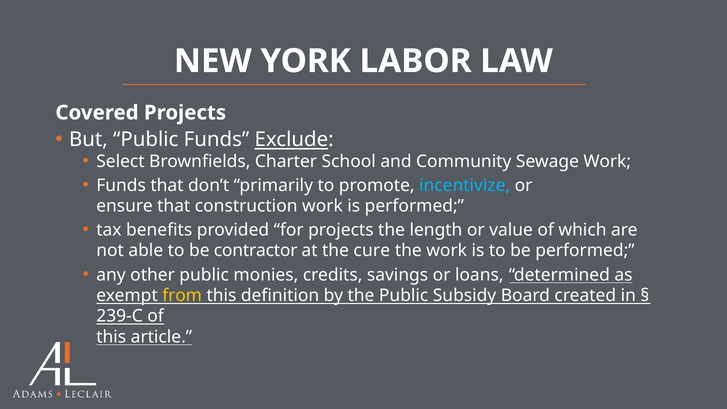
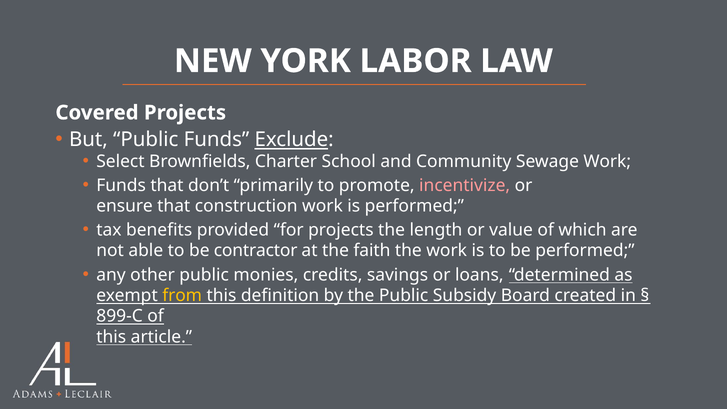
incentivize colour: light blue -> pink (465, 185)
cure: cure -> faith (372, 251)
239-C: 239-C -> 899-C (120, 316)
